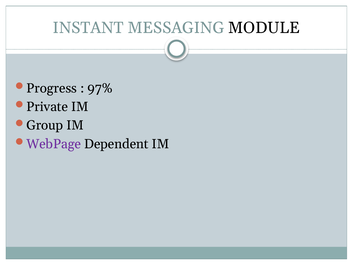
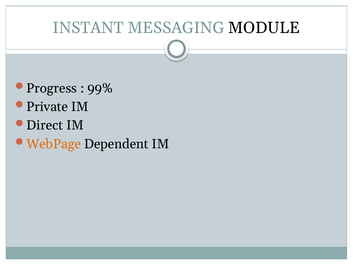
97%: 97% -> 99% (100, 88)
Group: Group -> Direct (45, 125)
WebPage colour: purple -> orange (54, 144)
